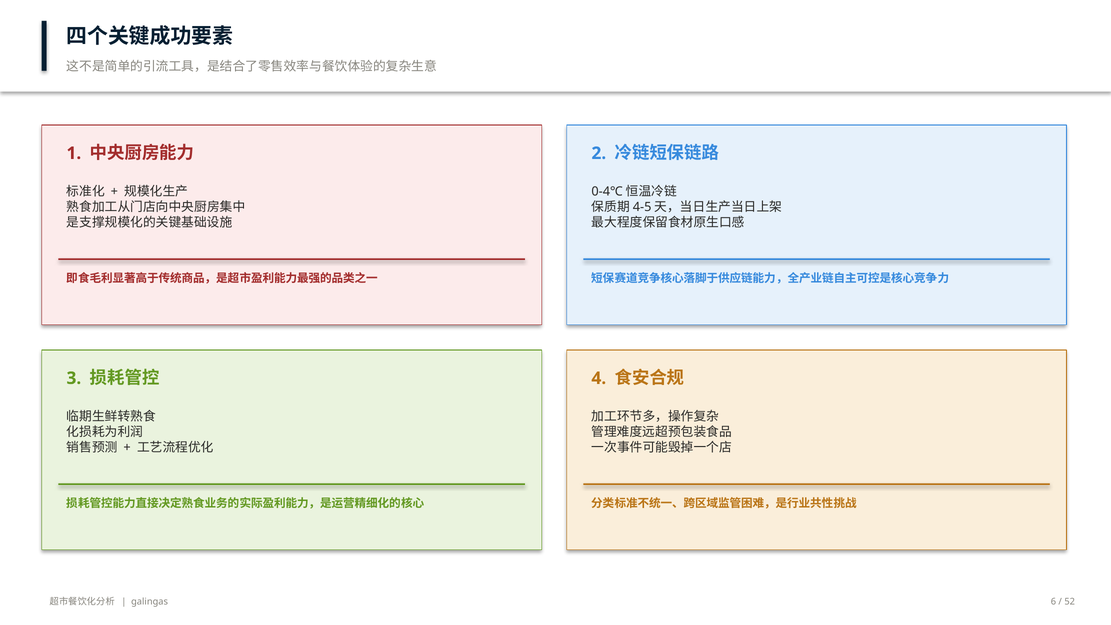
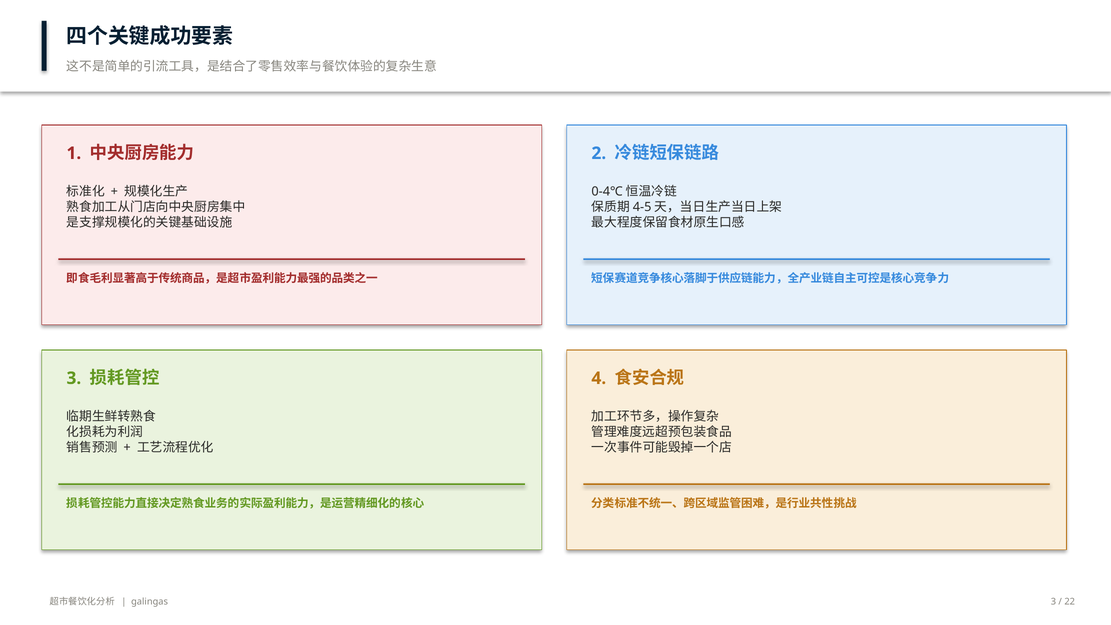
galingas 6: 6 -> 3 (1054, 602)
52: 52 -> 22 (1070, 602)
